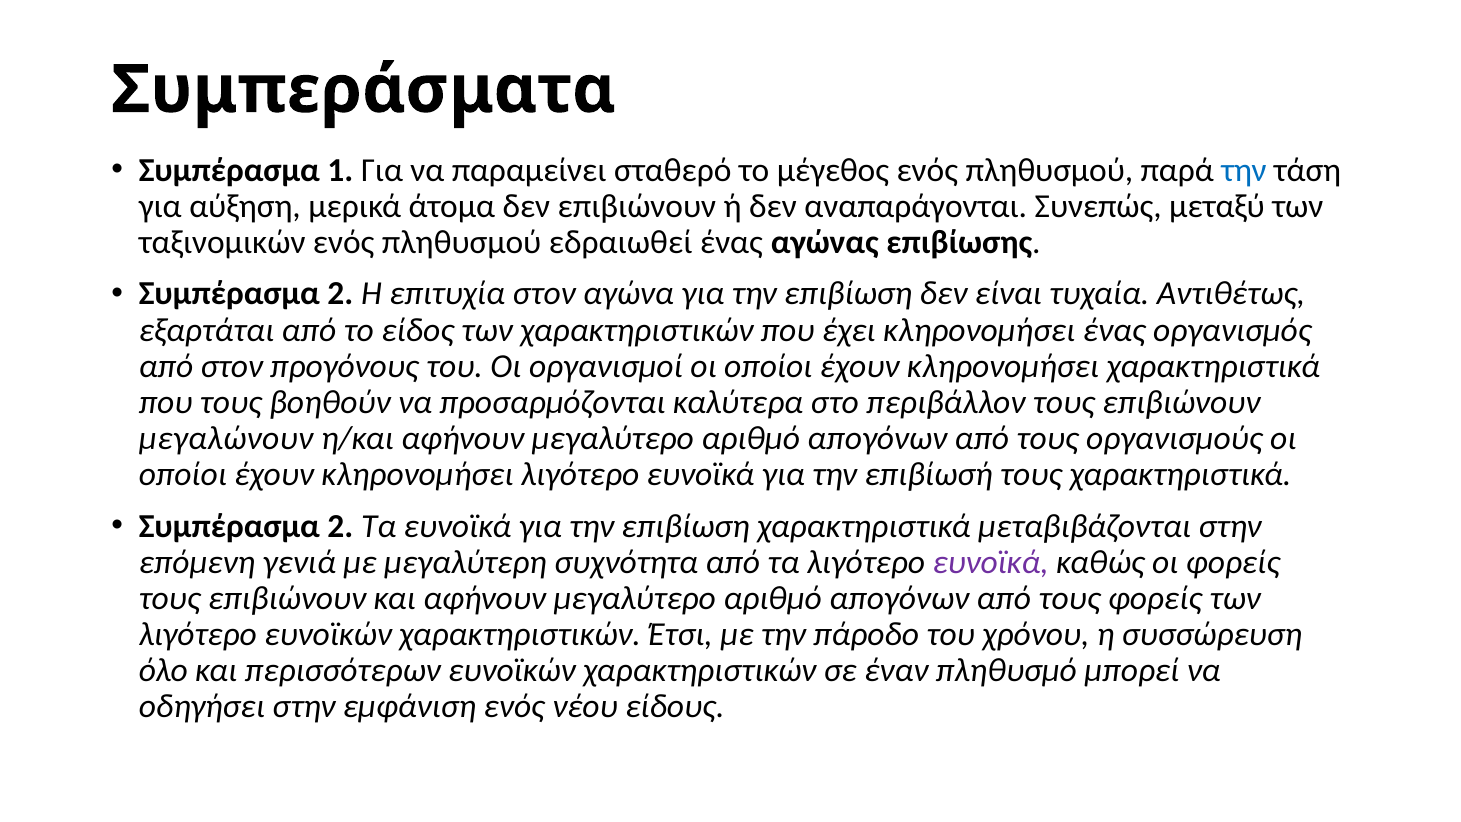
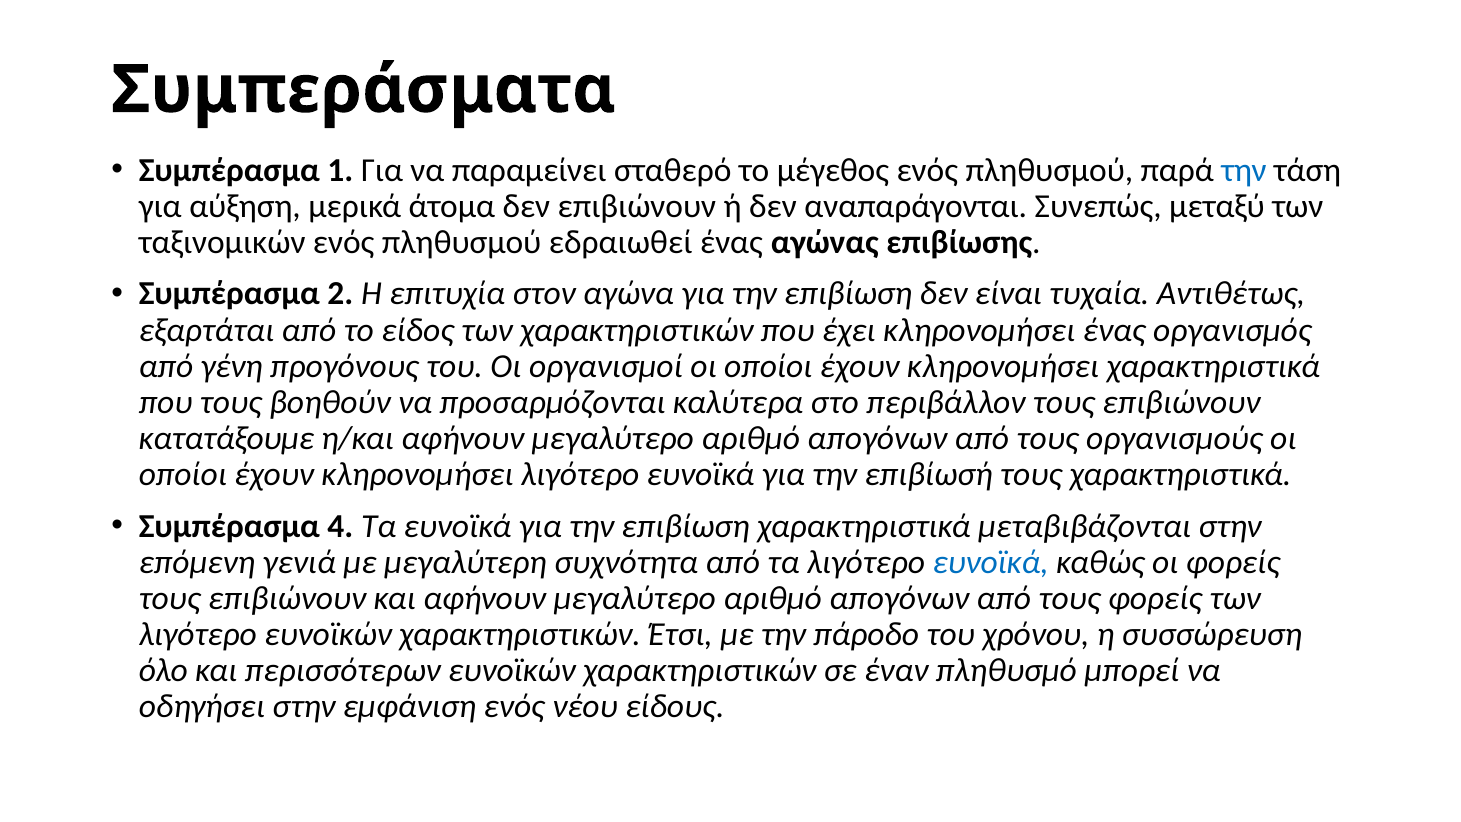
από στον: στον -> γένη (232, 366)
μεγαλώνουν: μεγαλώνουν -> κατατάξουμε (226, 438)
2: 2 -> 4 (340, 526)
ευνοϊκά colour: purple -> blue (991, 562)
